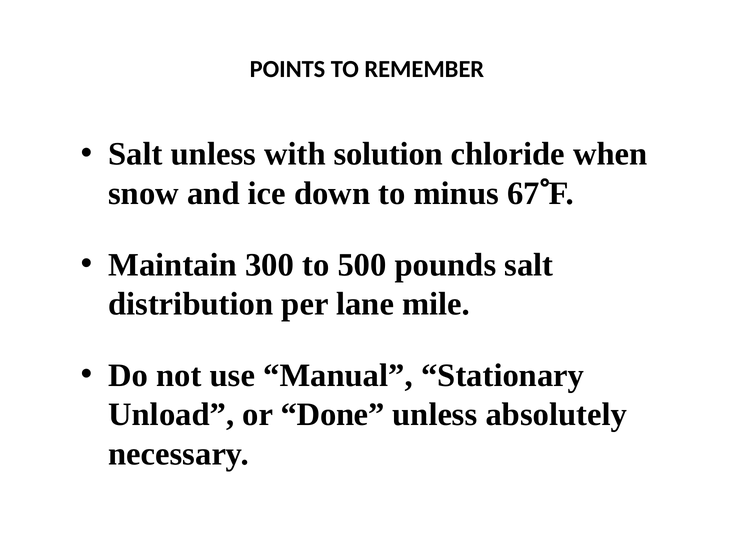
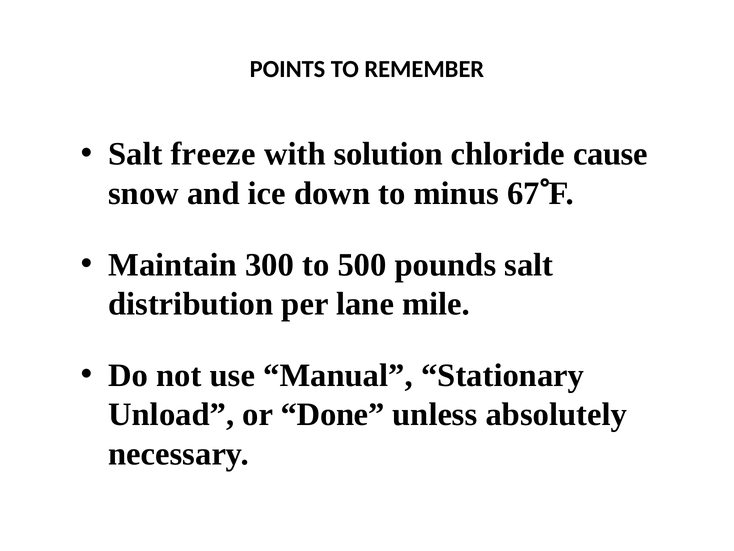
Salt unless: unless -> freeze (213, 154)
when: when -> cause (610, 154)
